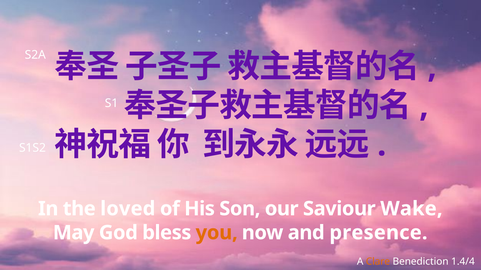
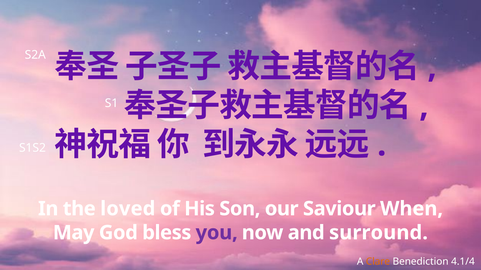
Wake: Wake -> When (412, 209)
you colour: orange -> purple (217, 233)
presence: presence -> surround (378, 233)
1.4/4: 1.4/4 -> 4.1/4 (463, 262)
